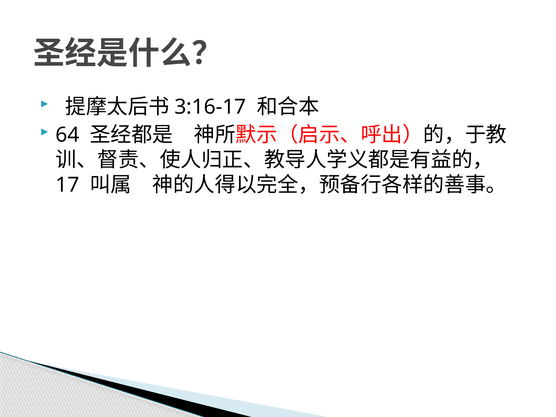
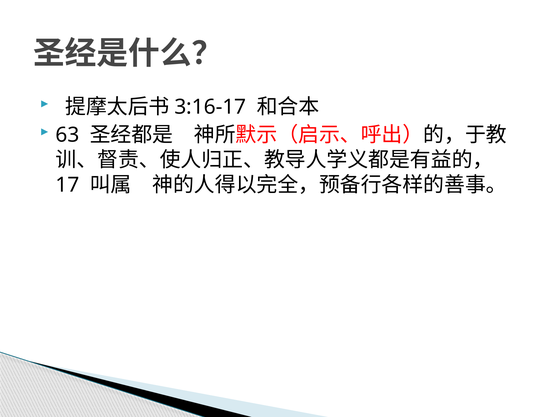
64: 64 -> 63 (67, 135)
